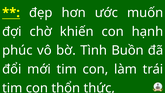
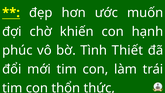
Buồn: Buồn -> Thiết (127, 50)
